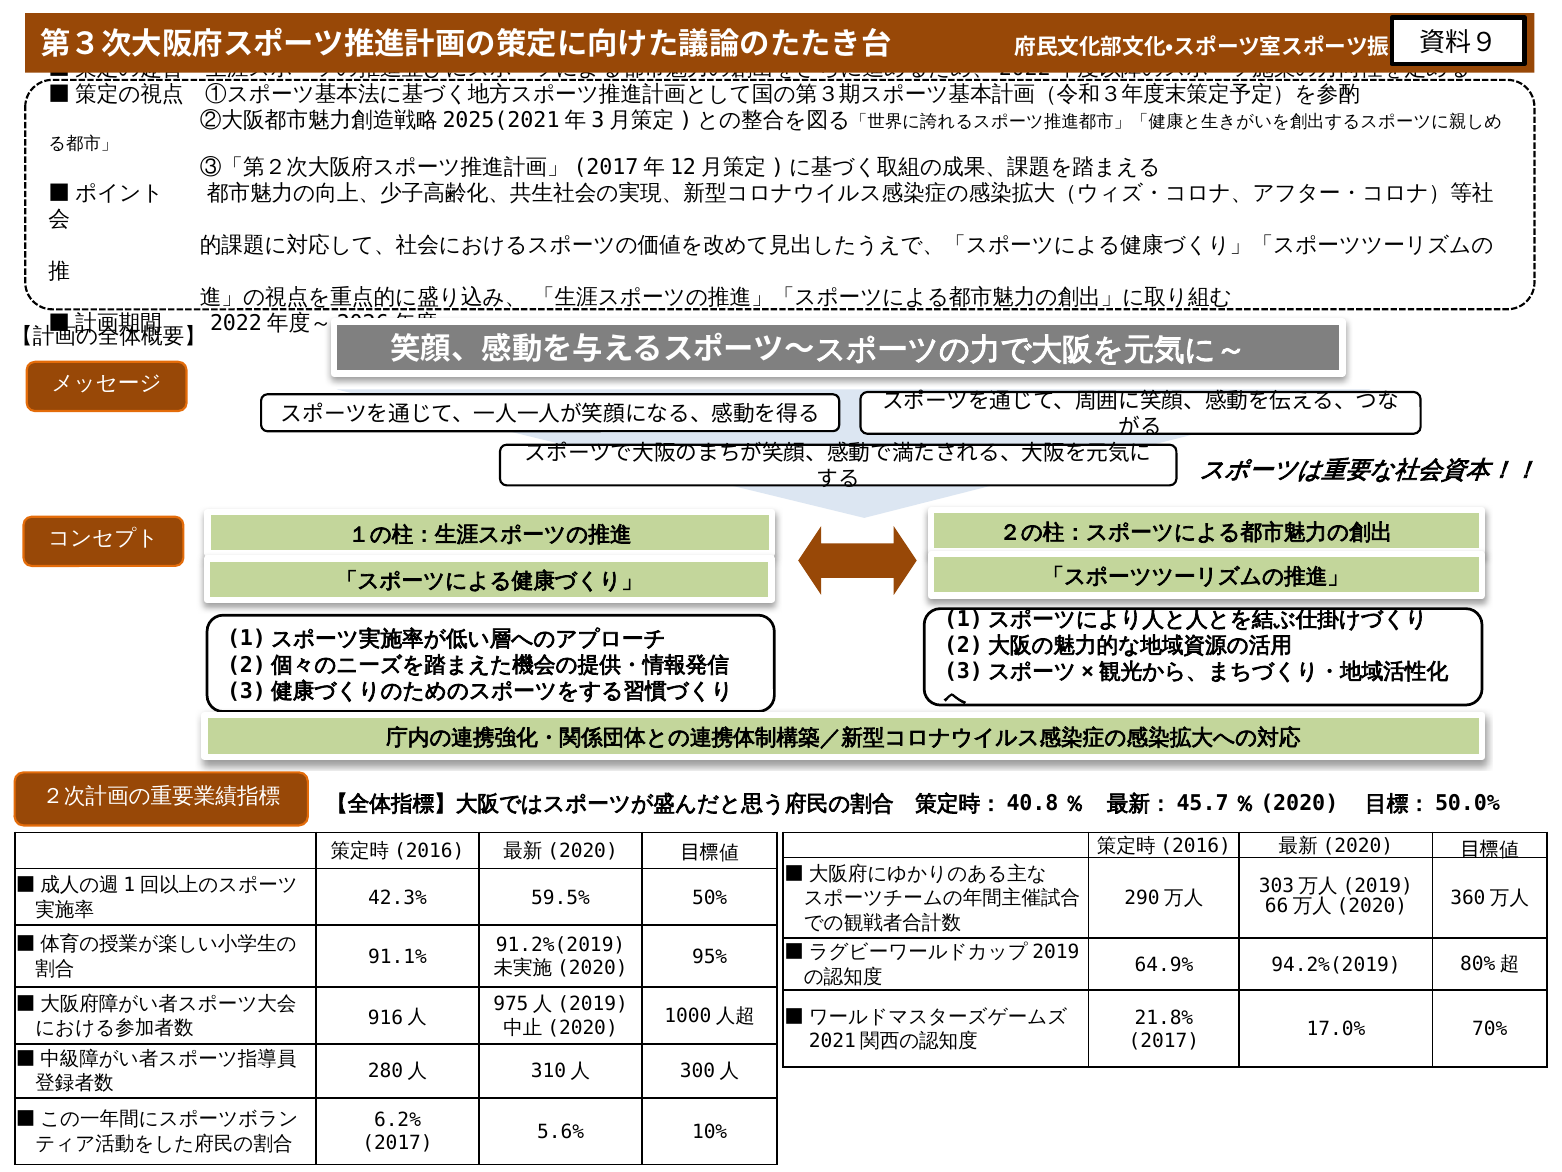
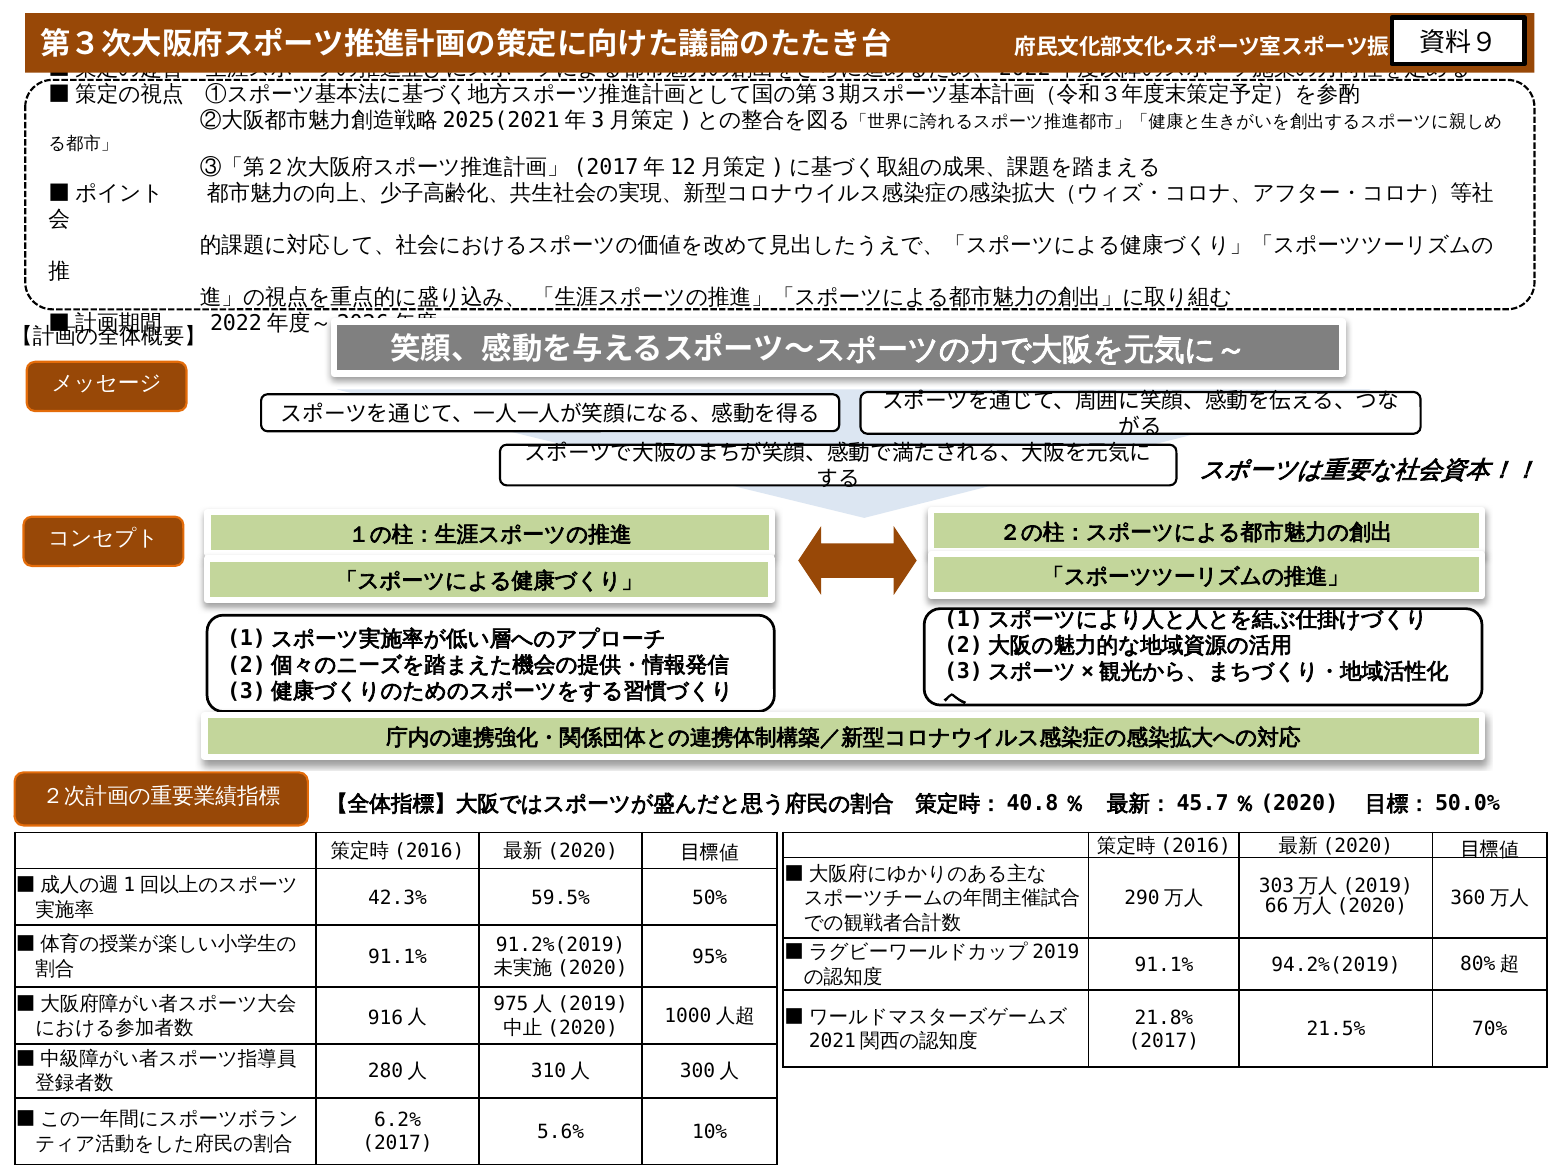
64.9%: 64.9% -> 91.1% (1164, 964)
17.0%: 17.0% -> 21.5% (1336, 1029)
